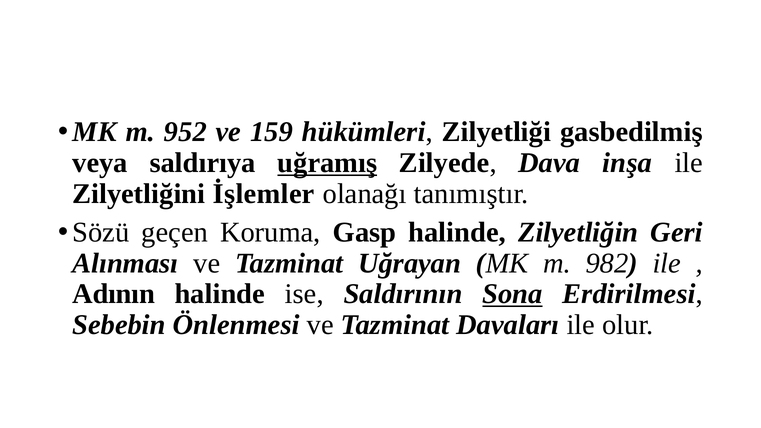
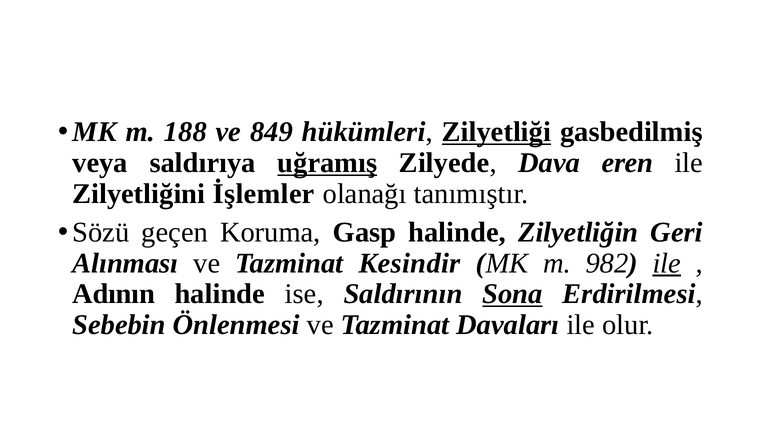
952: 952 -> 188 (185, 132)
159: 159 -> 849 (271, 132)
Zilyetliği underline: none -> present (496, 132)
inşa: inşa -> eren (627, 163)
Uğrayan: Uğrayan -> Kesindir (409, 263)
ile underline: none -> present (667, 263)
